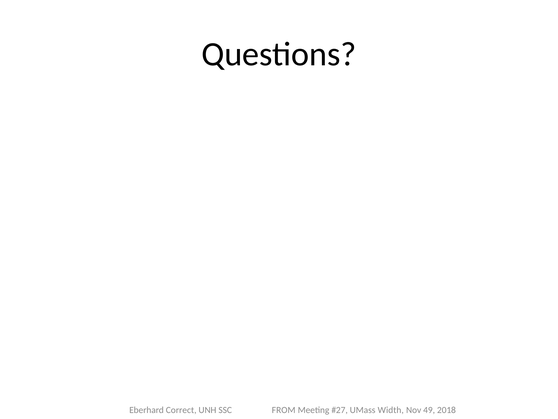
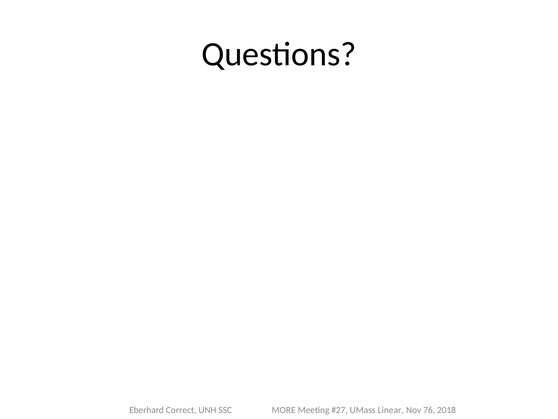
FROM: FROM -> MORE (284, 409)
Width: Width -> Linear (391, 409)
49: 49 -> 76 (429, 409)
